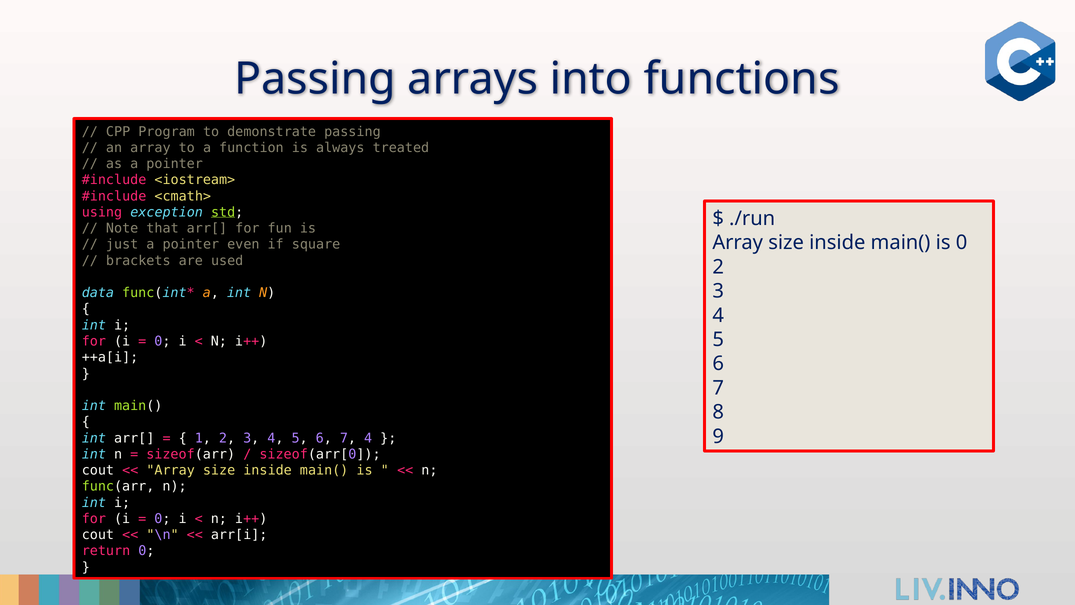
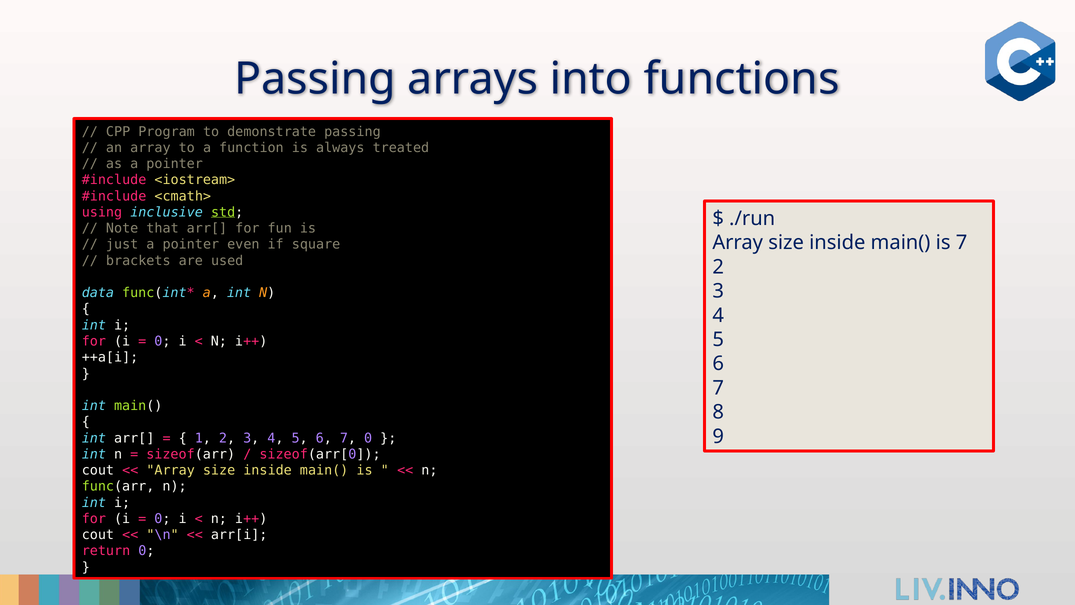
exception: exception -> inclusive (167, 212)
is 0: 0 -> 7 (962, 243)
7 4: 4 -> 0 (368, 438)
